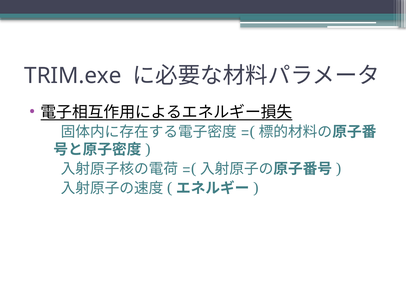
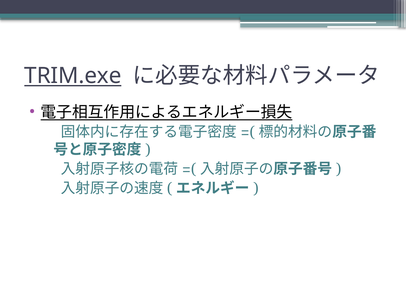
TRIM.exe underline: none -> present (73, 76)
